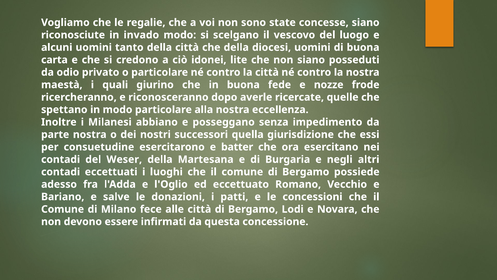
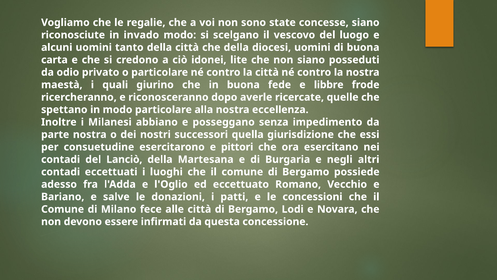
nozze: nozze -> libbre (329, 85)
batter: batter -> pittori (237, 147)
Weser: Weser -> Lanciò (124, 159)
